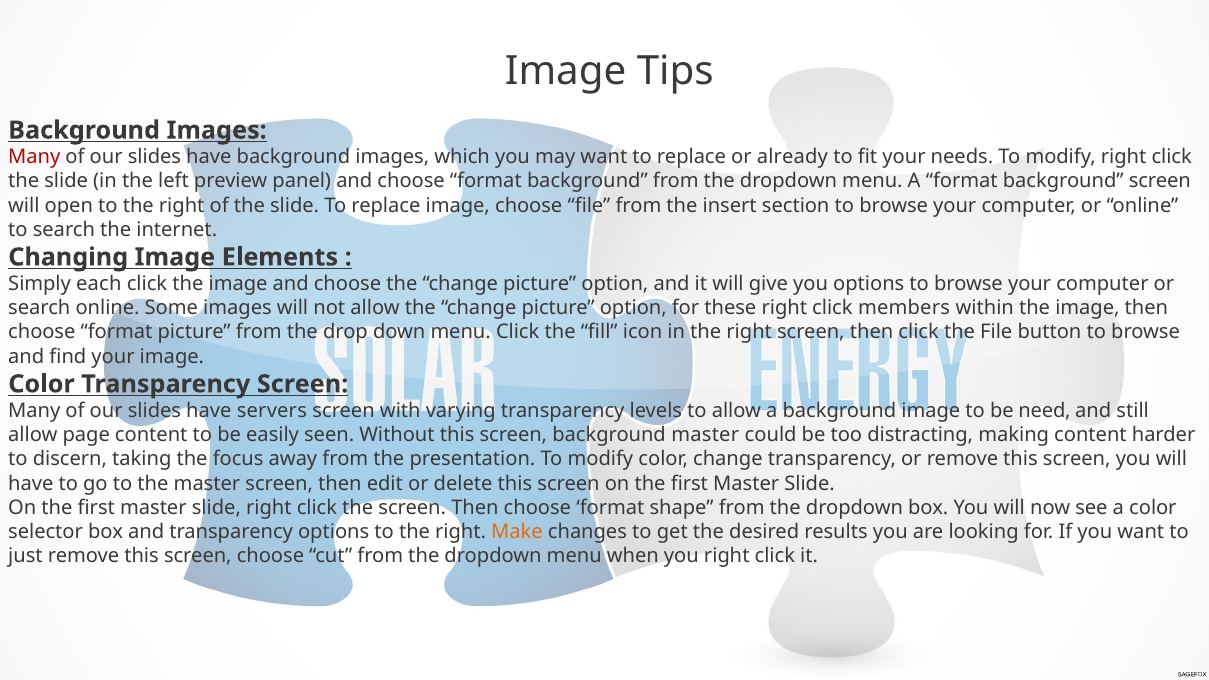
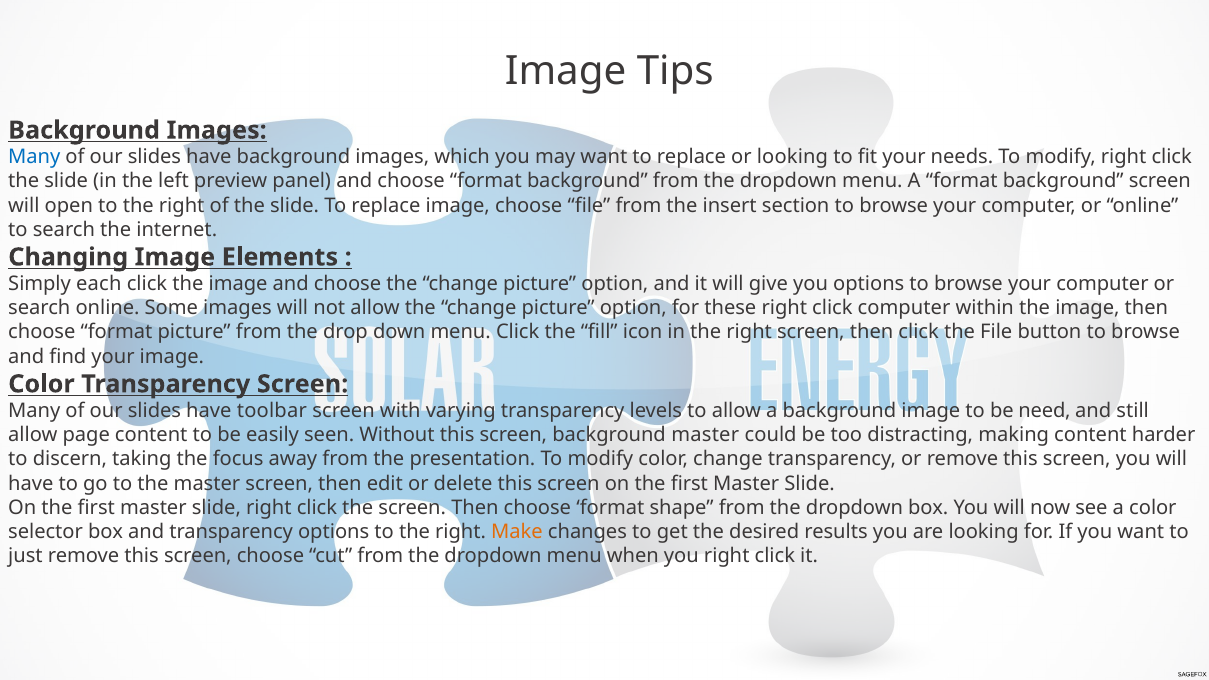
Many colour: red -> blue (34, 157)
or already: already -> looking (792, 157)
click members: members -> computer (904, 308)
servers: servers -> toolbar (272, 411)
